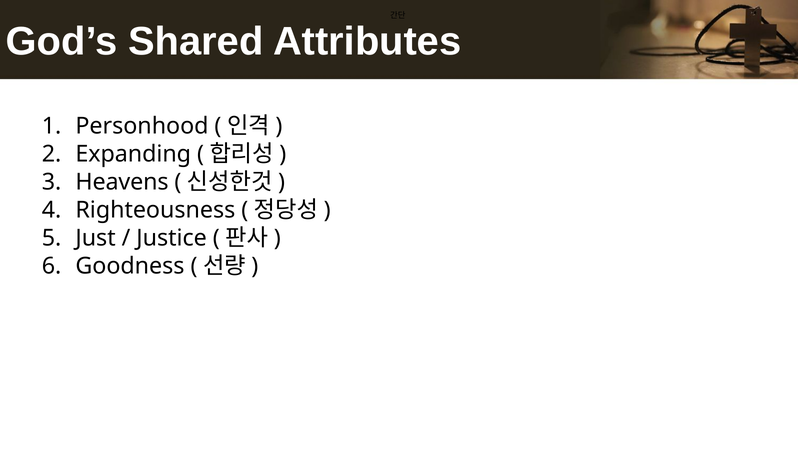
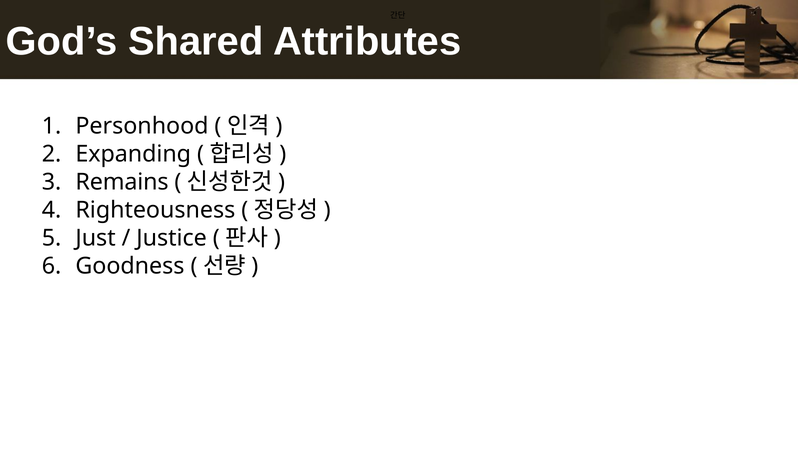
Heavens: Heavens -> Remains (122, 182)
